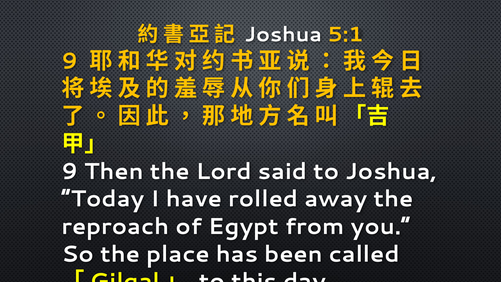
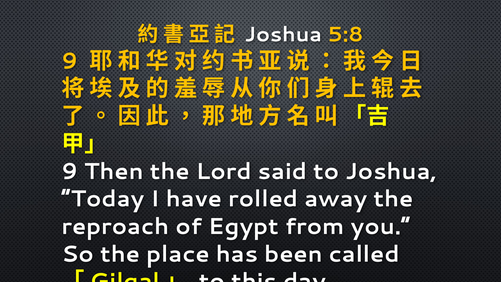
5:1: 5:1 -> 5:8 (346, 35)
